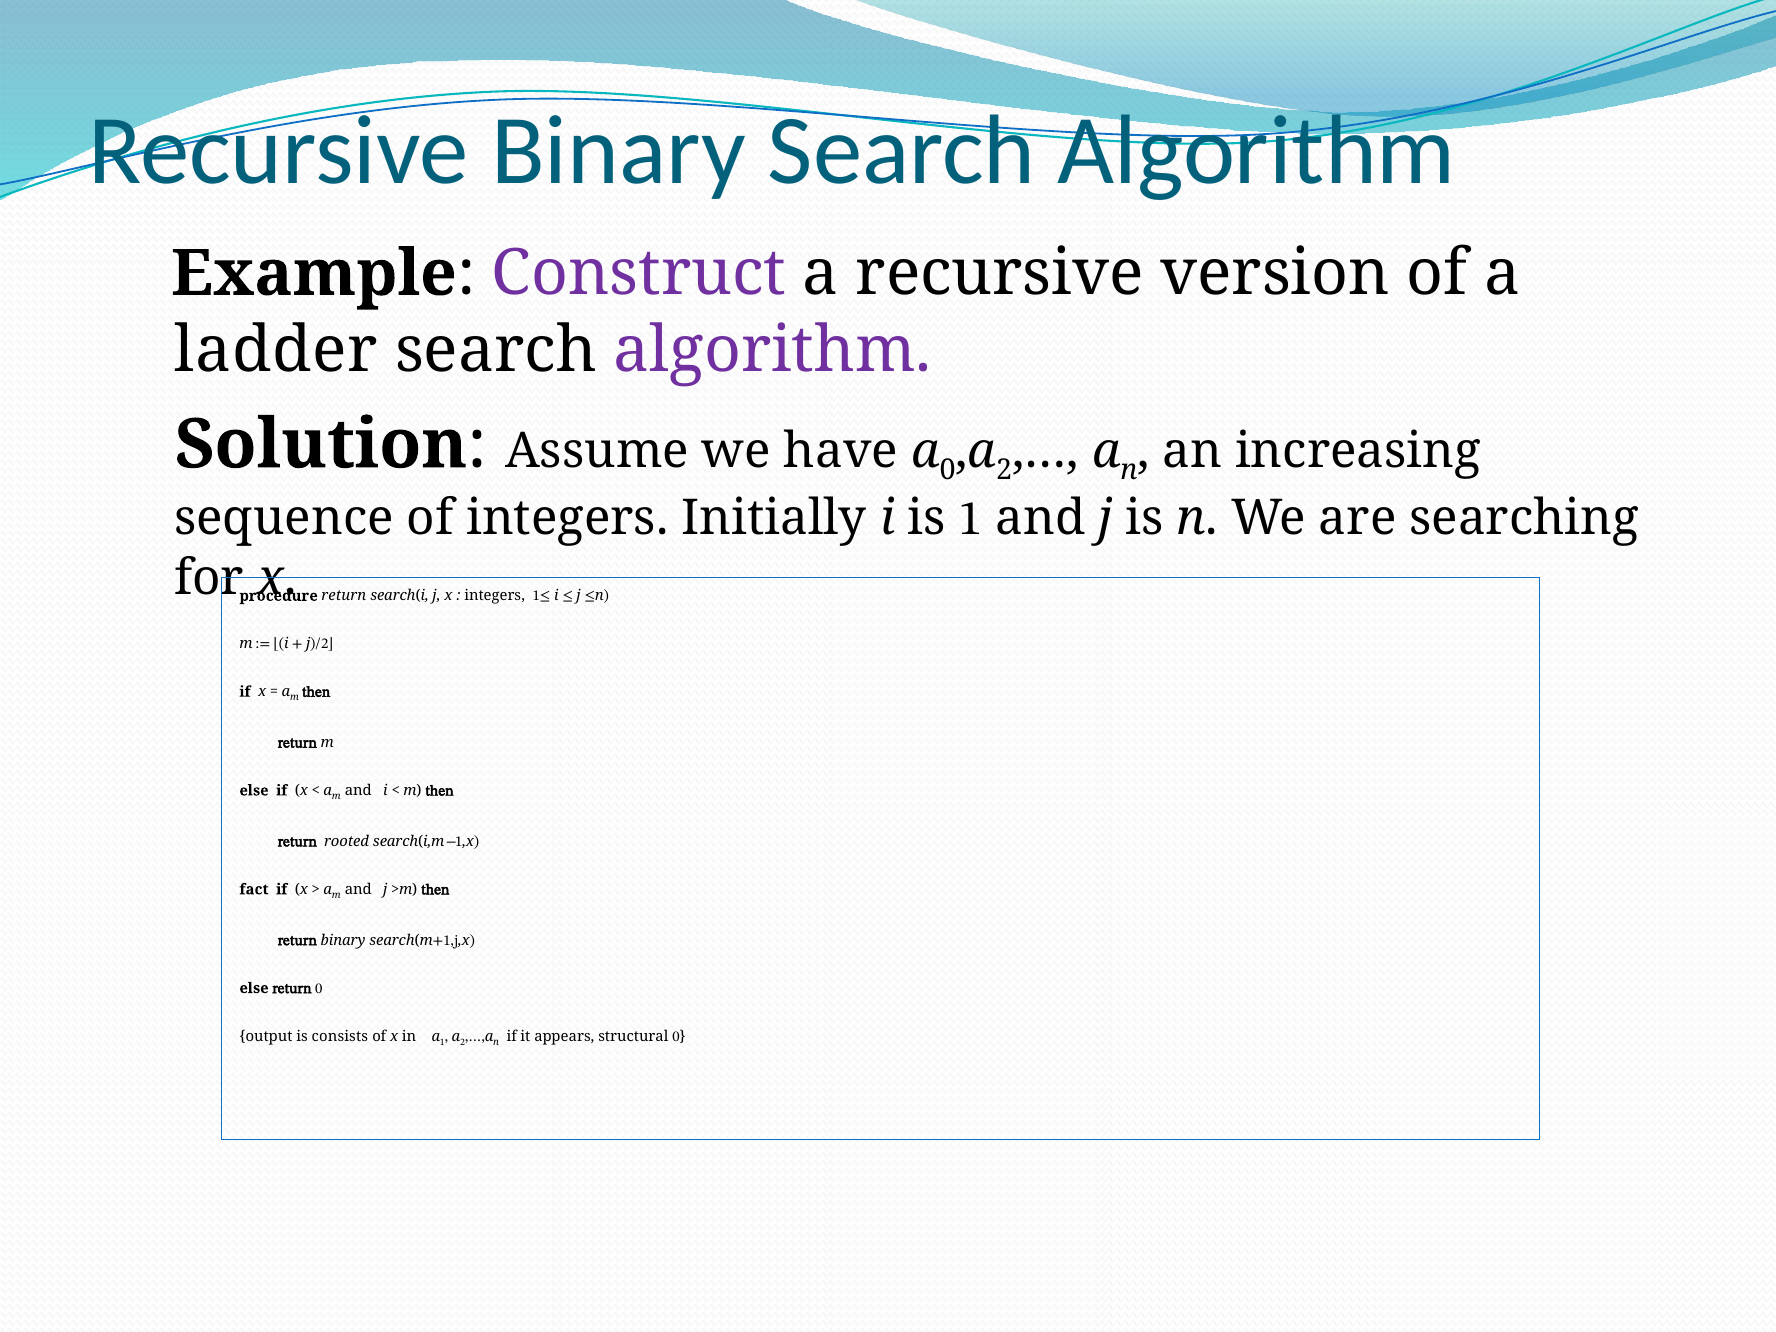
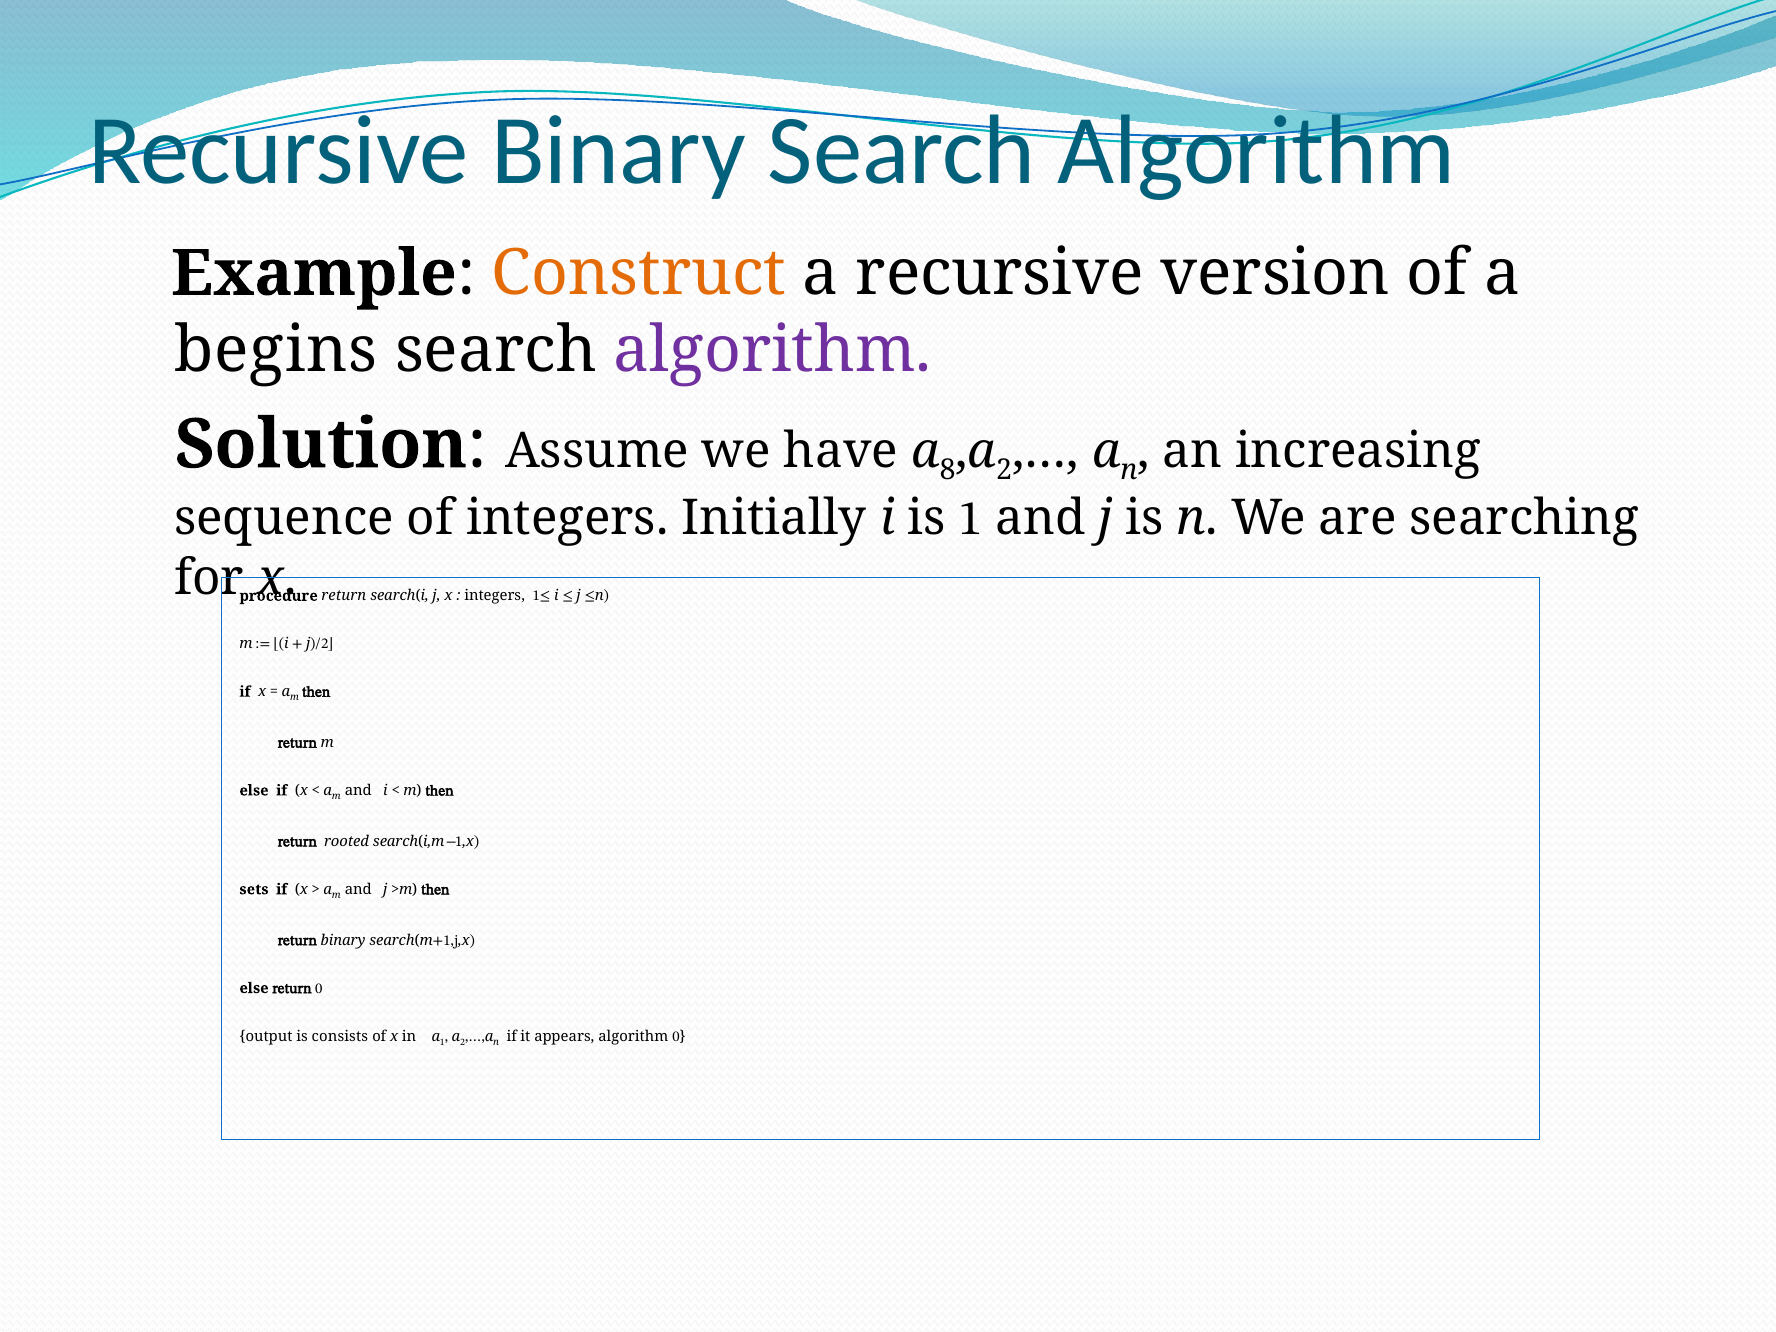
Construct colour: purple -> orange (639, 274)
ladder: ladder -> begins (276, 351)
a 0: 0 -> 8 (948, 470)
fact: fact -> sets (254, 889)
appears structural: structural -> algorithm (633, 1036)
